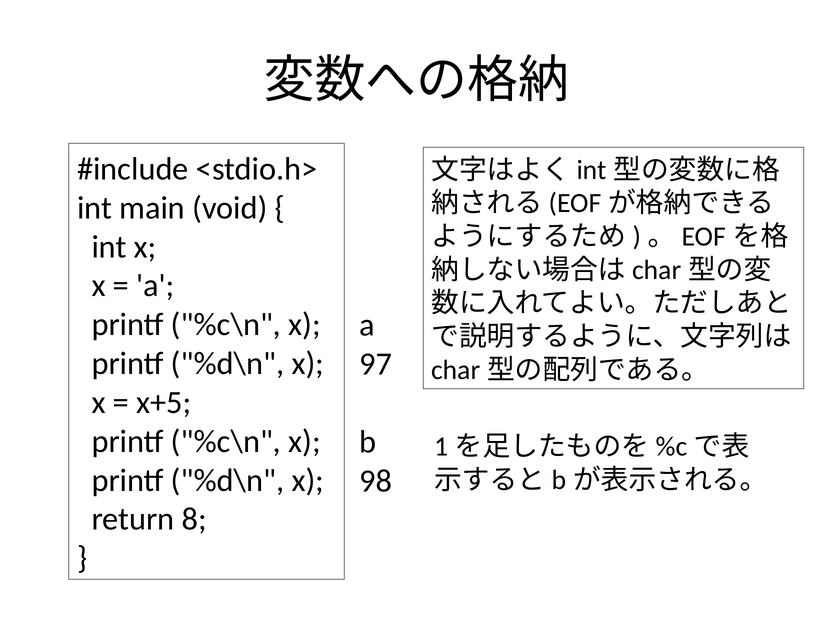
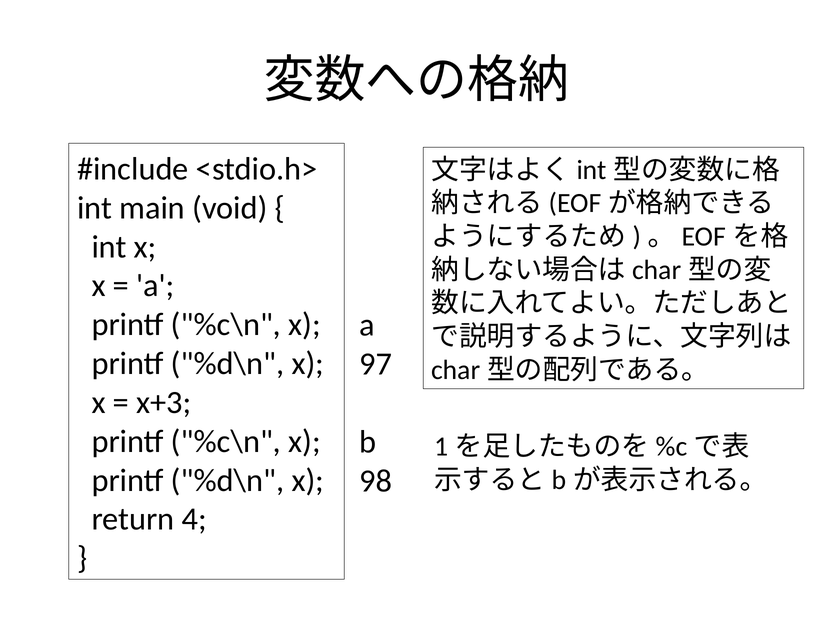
x+5: x+5 -> x+3 (164, 402)
8: 8 -> 4 (194, 519)
